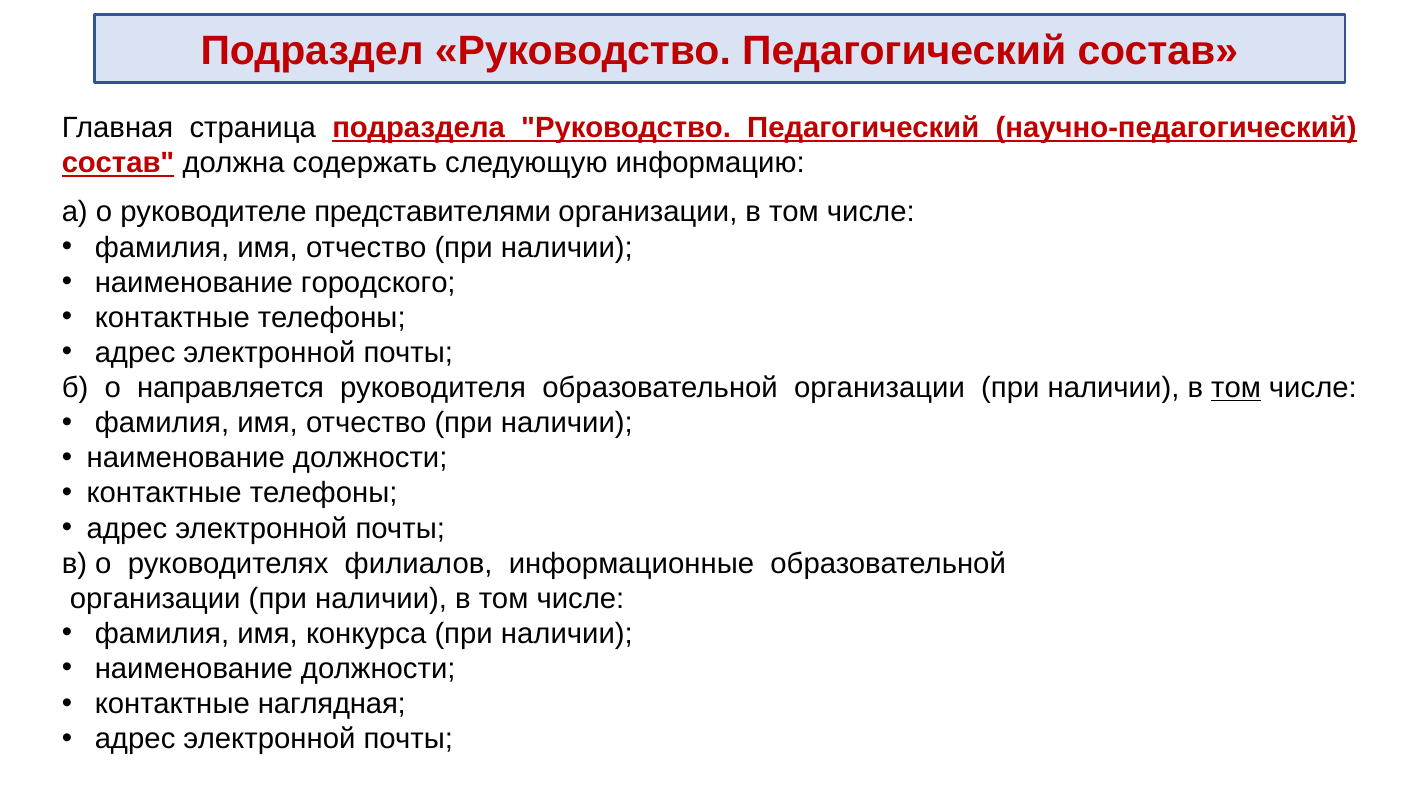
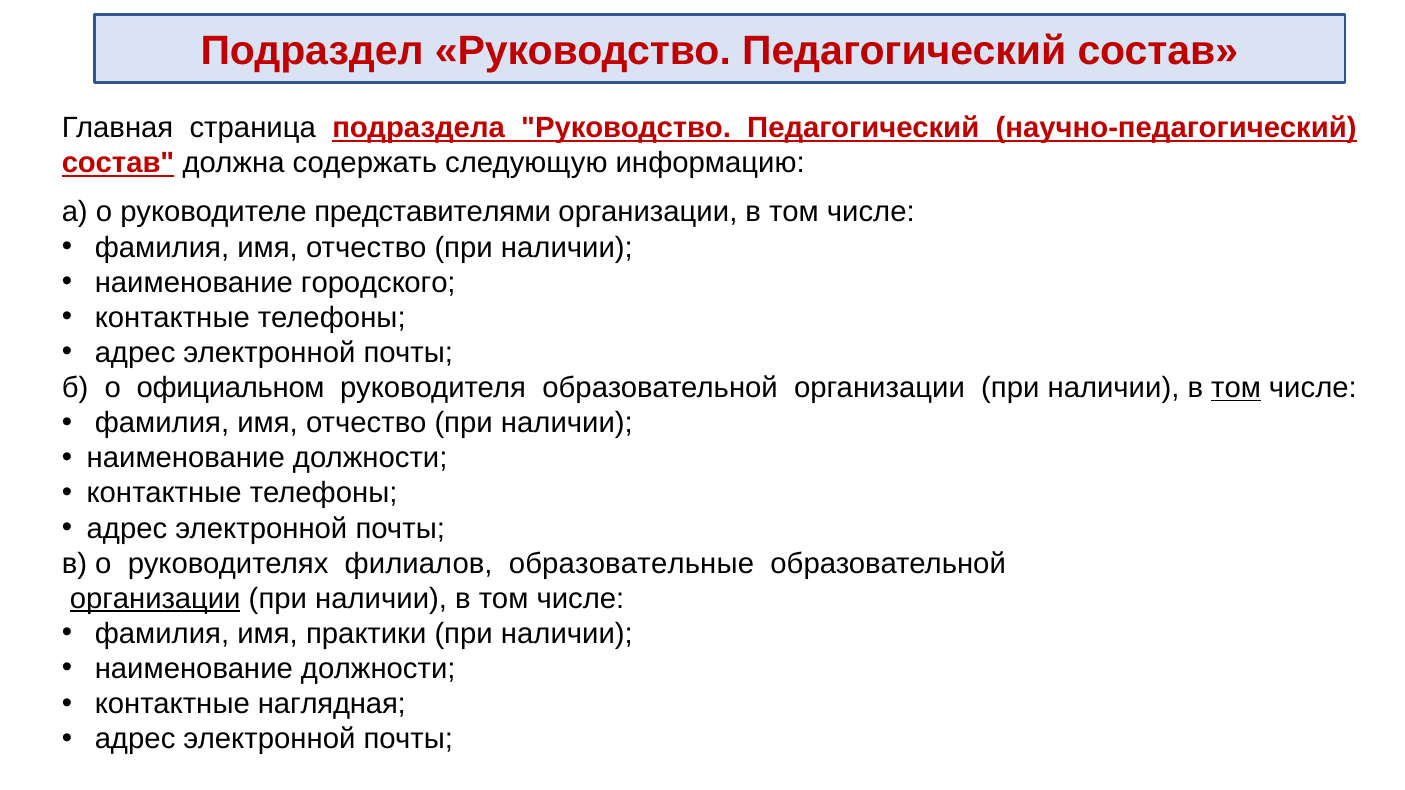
направляется: направляется -> официальном (231, 388)
информационные: информационные -> образовательные (631, 564)
организации underline: none -> present (155, 599)
конкурса: конкурса -> практики (366, 634)
